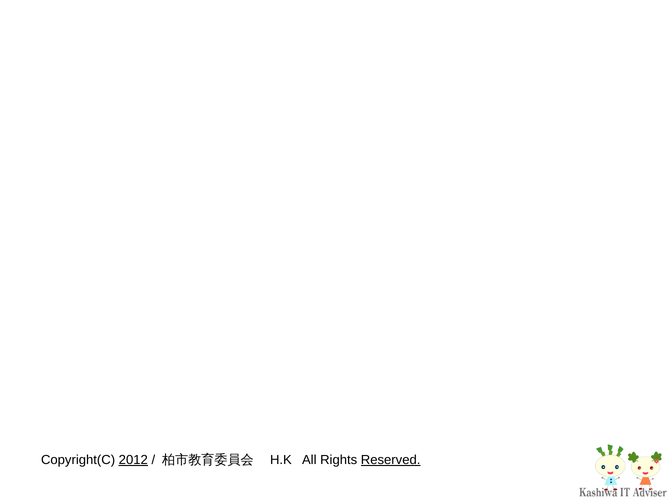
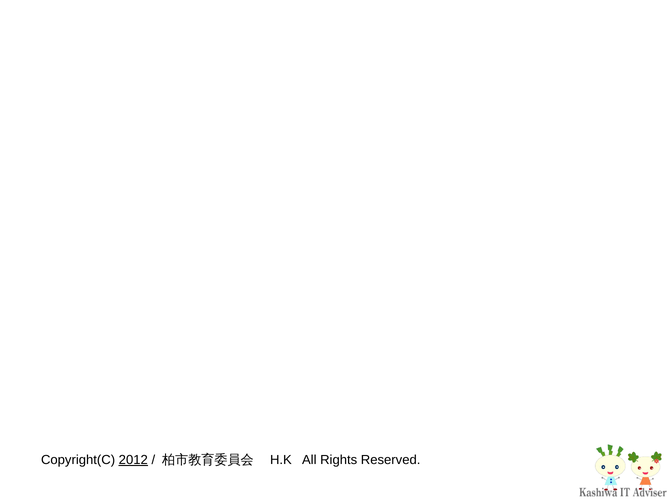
Reserved underline: present -> none (391, 460)
